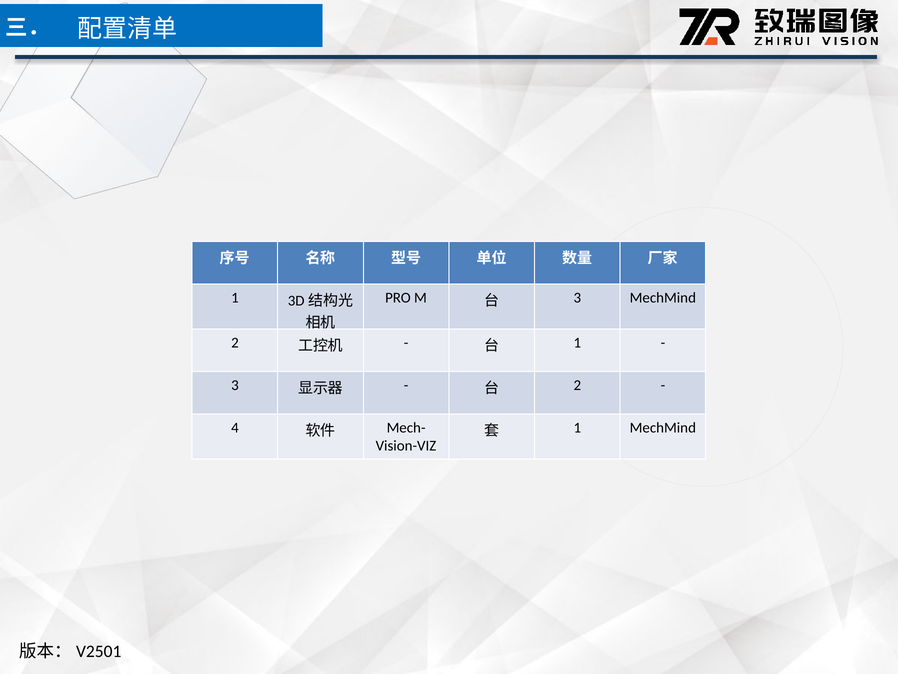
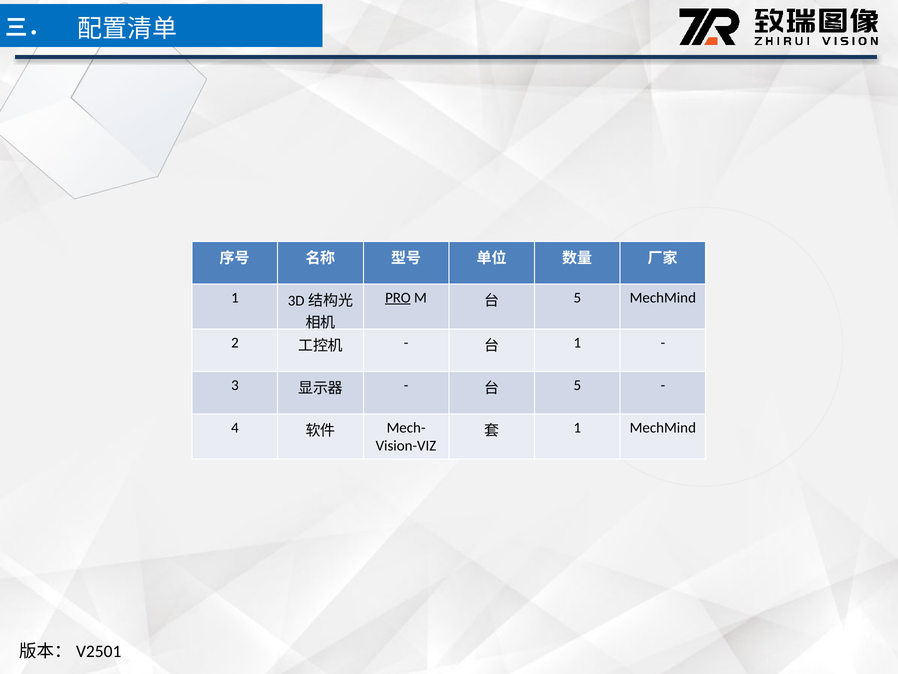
PRO underline: none -> present (398, 297)
3: 3 -> 5 (577, 297)
2: 2 -> 5 (577, 385)
